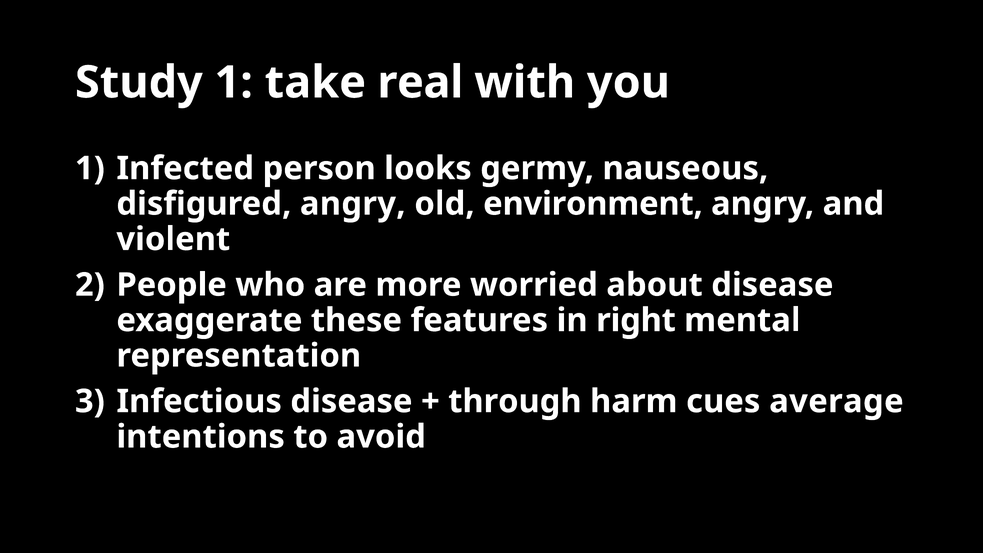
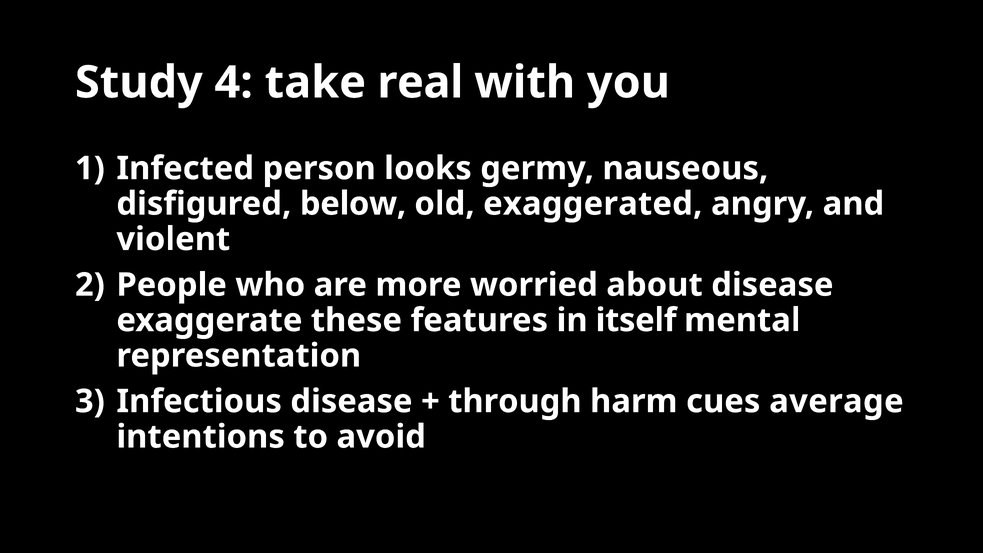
Study 1: 1 -> 4 (234, 83)
disfigured angry: angry -> below (353, 204)
environment: environment -> exaggerated (593, 204)
right: right -> itself (636, 320)
